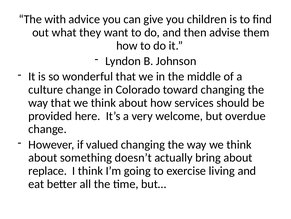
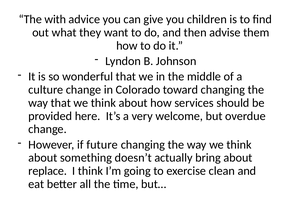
valued: valued -> future (102, 144)
living: living -> clean (222, 170)
